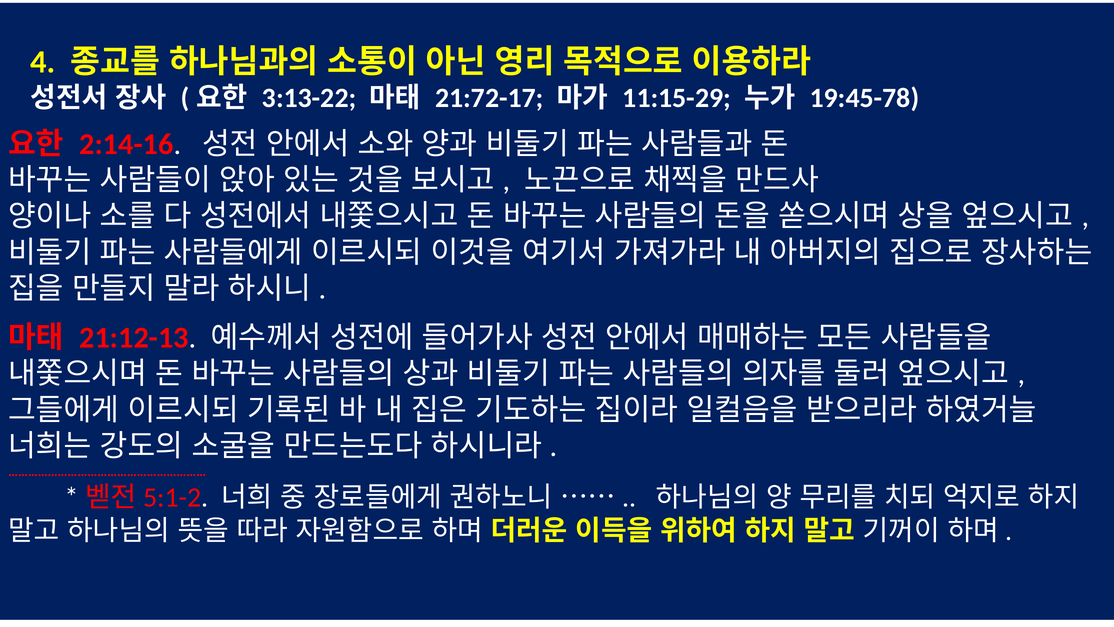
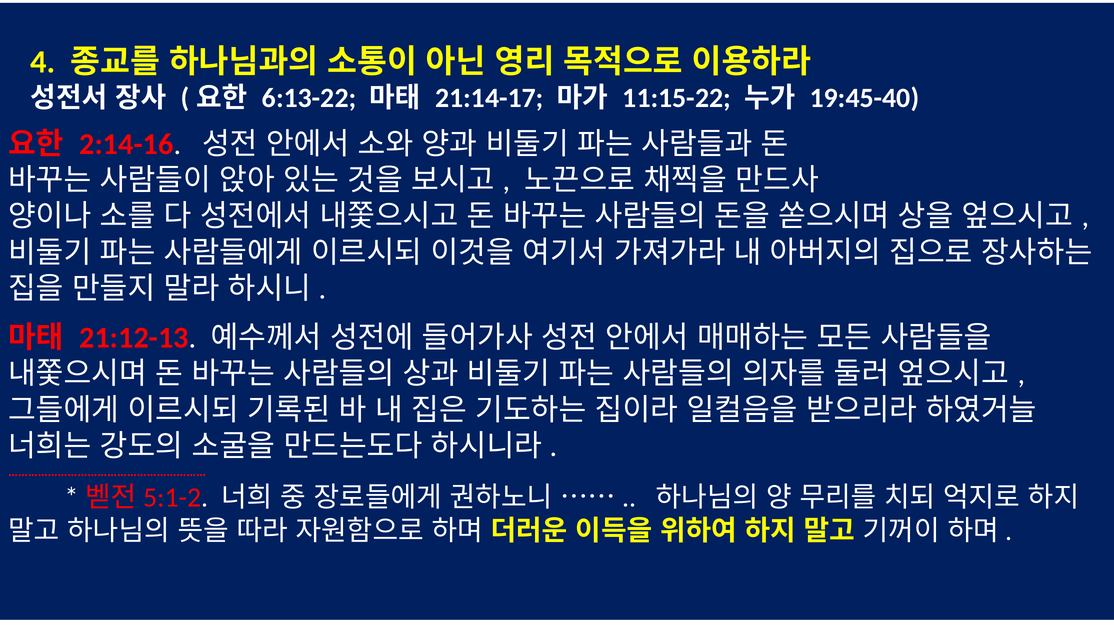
3:13-22: 3:13-22 -> 6:13-22 (309, 98)
21:72-17: 21:72-17 -> 21:14-17 (489, 98)
11:15-29: 11:15-29 -> 11:15-22 (677, 98)
19:45-78: 19:45-78 -> 19:45-40 (864, 98)
